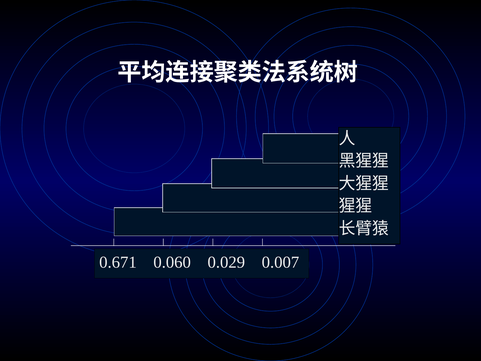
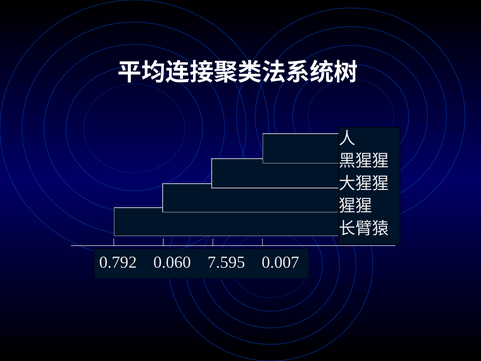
0.671: 0.671 -> 0.792 (118, 262)
0.029: 0.029 -> 7.595 (226, 262)
